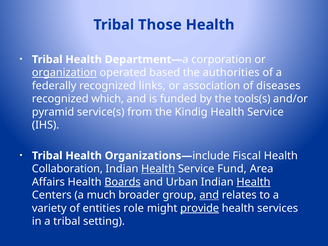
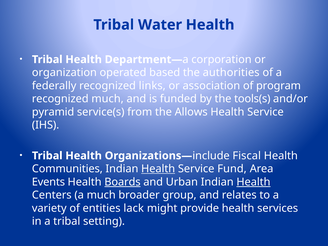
Those: Those -> Water (160, 25)
organization underline: present -> none (64, 73)
diseases: diseases -> program (279, 86)
recognized which: which -> much (108, 99)
Kindig: Kindig -> Allows (191, 112)
Collaboration: Collaboration -> Communities (67, 169)
Affairs: Affairs -> Events (48, 182)
and underline: present -> none (209, 195)
role: role -> lack (134, 208)
provide underline: present -> none (200, 208)
